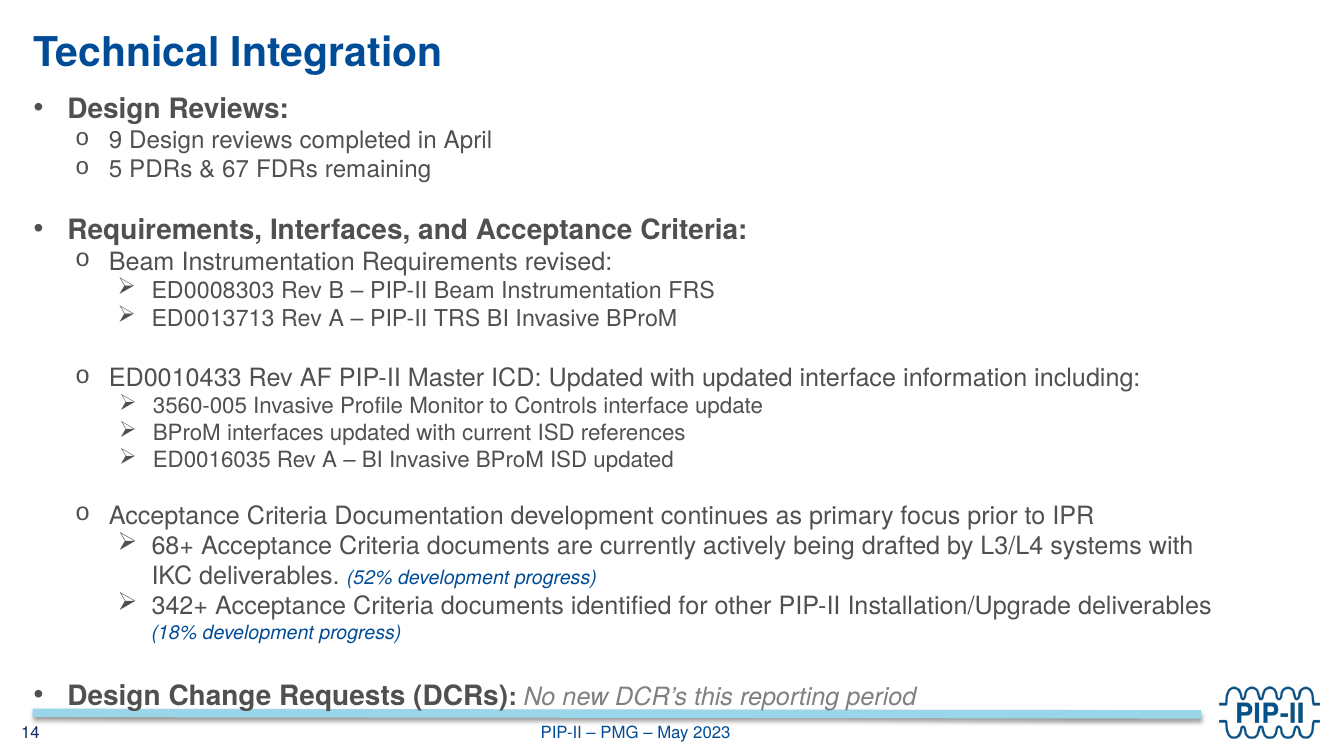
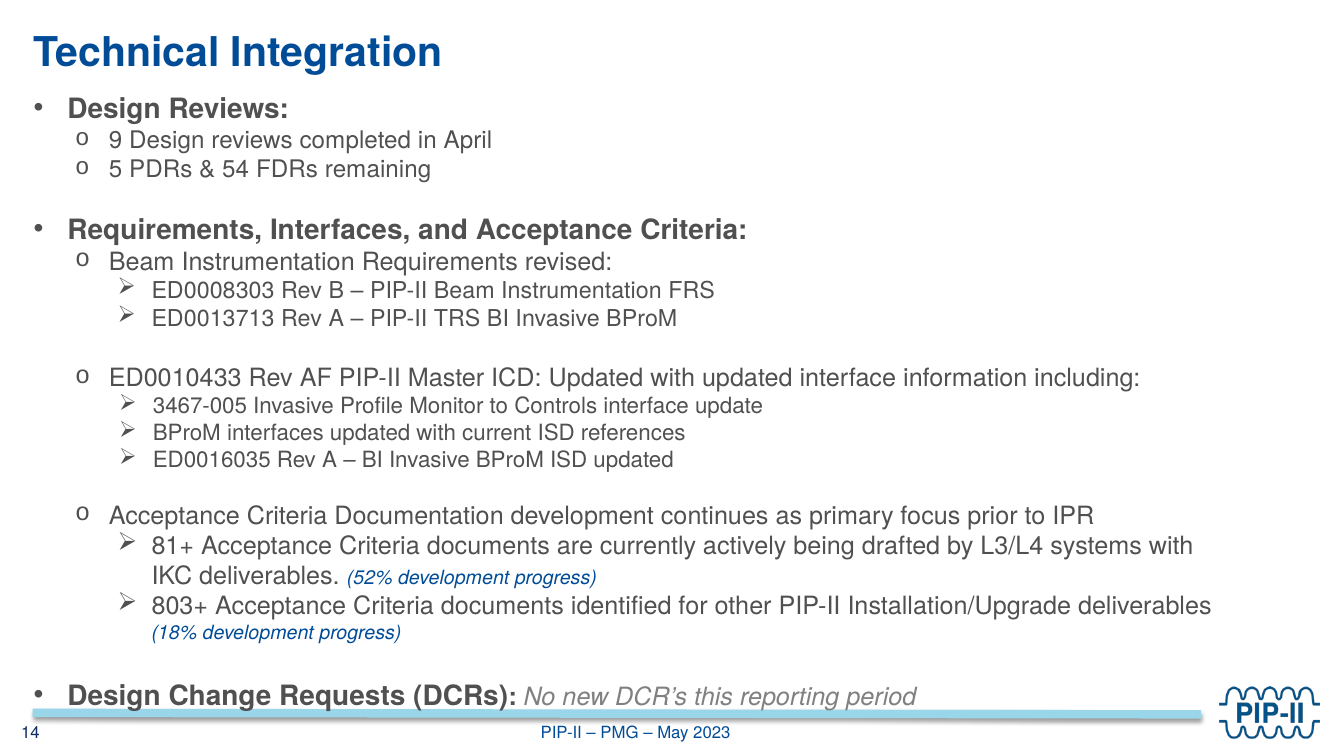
67: 67 -> 54 (236, 169)
3560-005: 3560-005 -> 3467-005 (200, 406)
68+: 68+ -> 81+ (173, 546)
342+: 342+ -> 803+ (180, 606)
